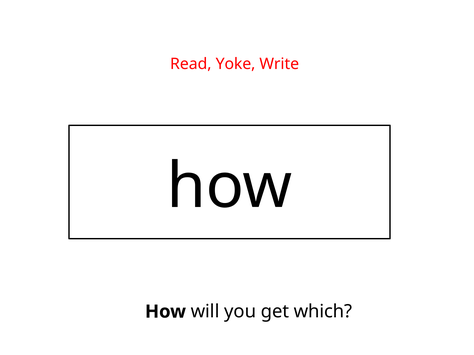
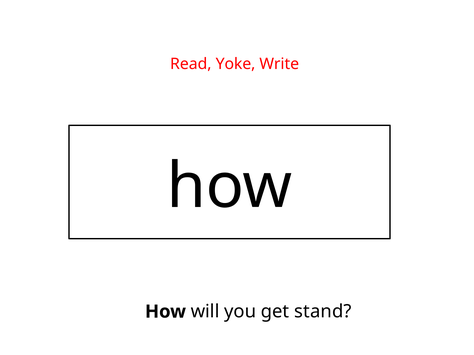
which: which -> stand (323, 312)
